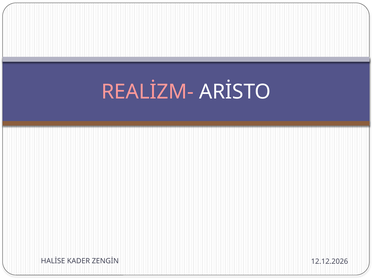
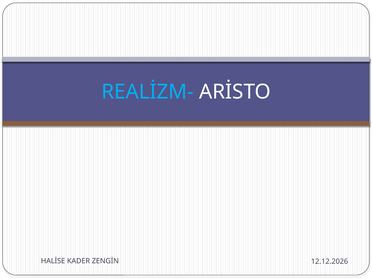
REALİZM- colour: pink -> light blue (148, 92)
